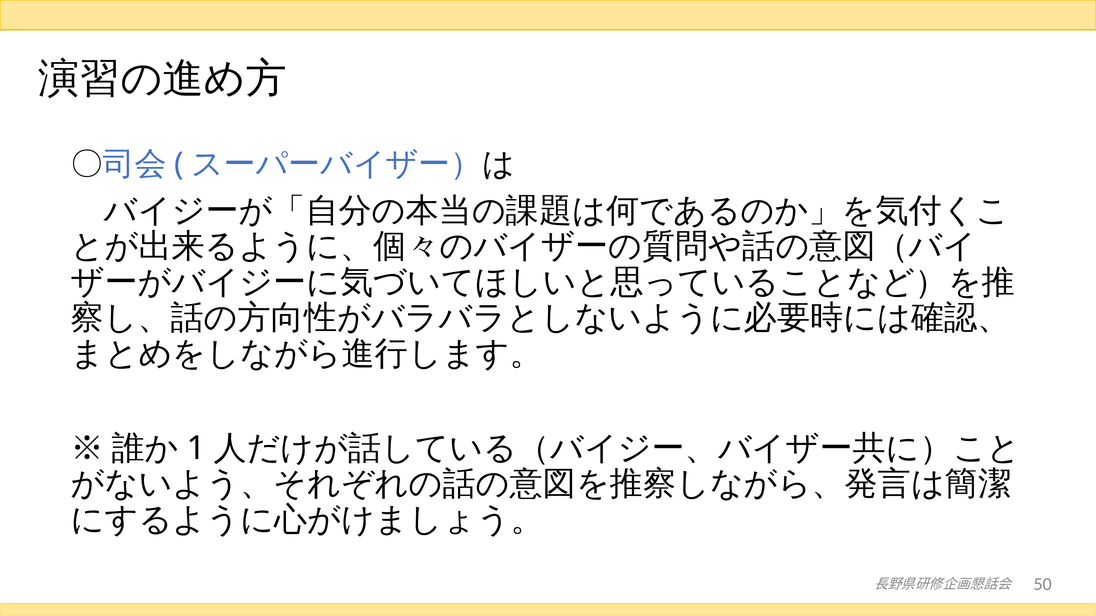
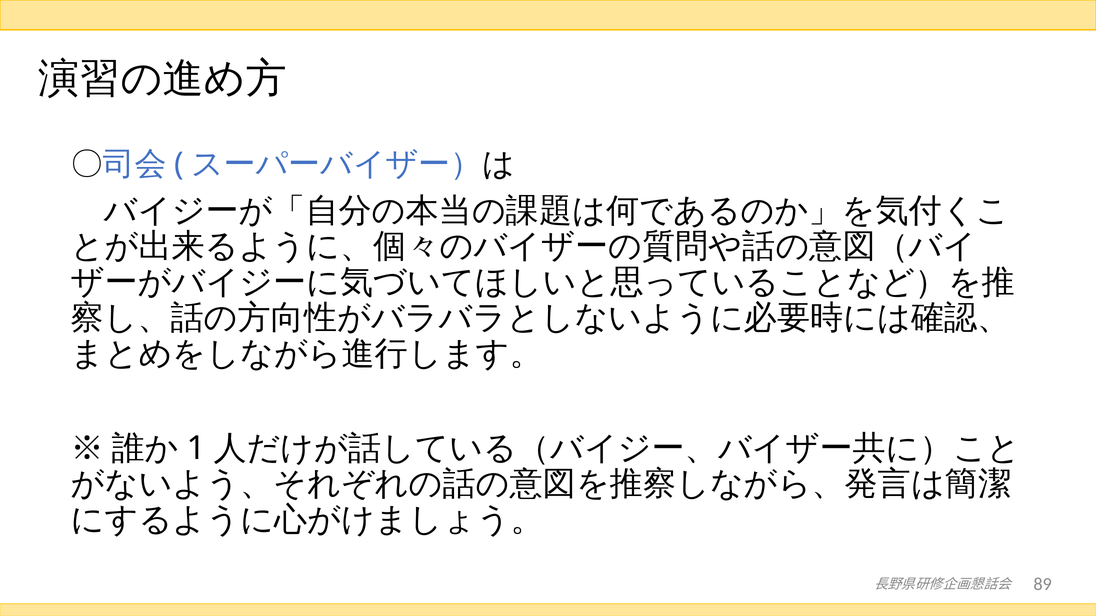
50: 50 -> 89 (1043, 585)
